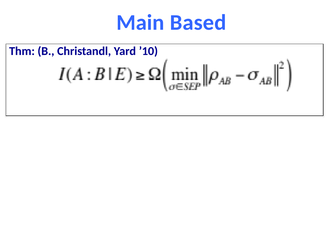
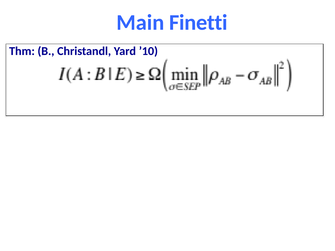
Based: Based -> Finetti (198, 22)
